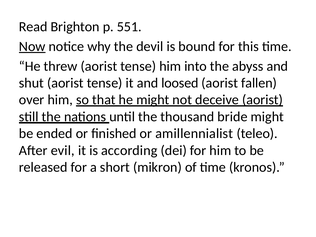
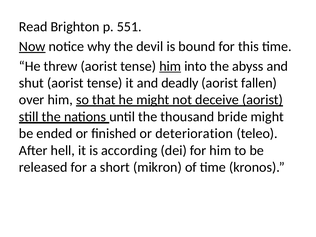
him underline: none -> present (170, 66)
loosed: loosed -> deadly (180, 83)
amillennialist: amillennialist -> deterioration (194, 134)
evil: evil -> hell (63, 150)
